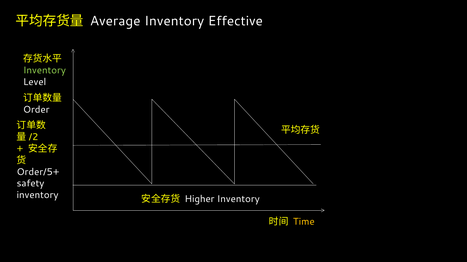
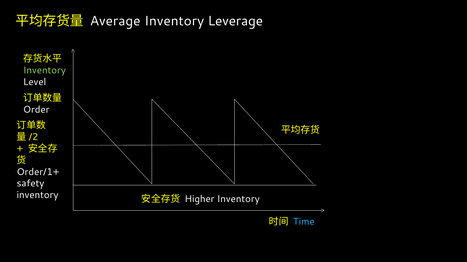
Effective: Effective -> Leverage (235, 21)
Order/5+: Order/5+ -> Order/1+ (38, 172)
Time colour: yellow -> light blue (304, 222)
